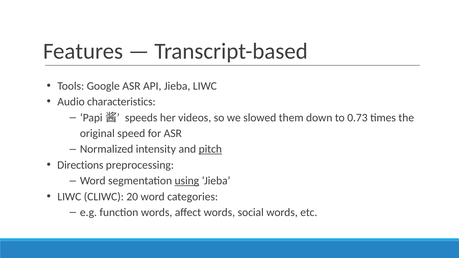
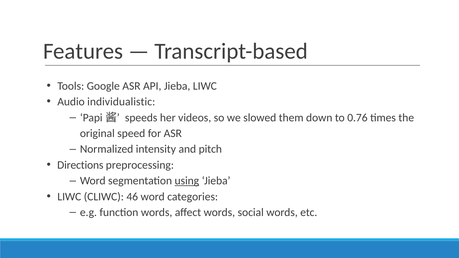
characteristics: characteristics -> individualistic (121, 102)
0.73: 0.73 -> 0.76 (357, 118)
pitch underline: present -> none (210, 149)
20: 20 -> 46 (132, 197)
